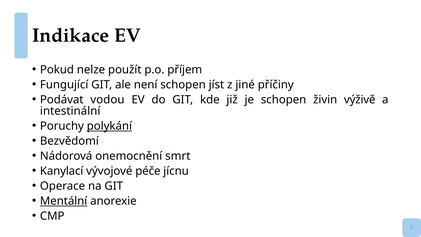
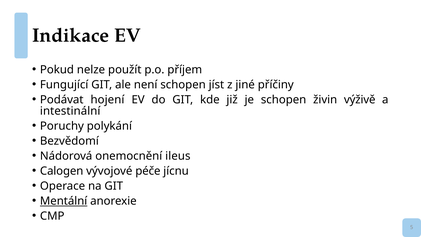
vodou: vodou -> hojení (107, 100)
polykání underline: present -> none (109, 126)
smrt: smrt -> ileus (178, 156)
Kanylací: Kanylací -> Calogen (62, 171)
